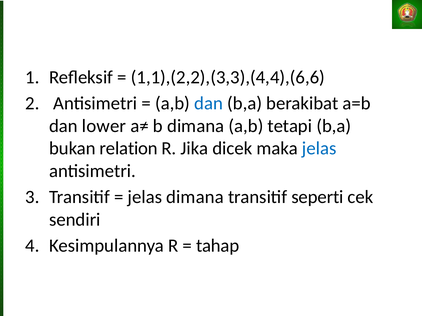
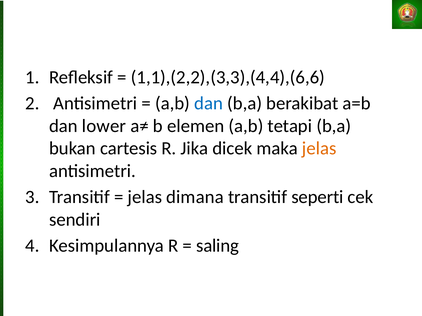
b dimana: dimana -> elemen (196, 126)
relation: relation -> cartesis (129, 149)
jelas colour: blue -> orange (319, 149)
tahap: tahap -> saling (218, 246)
